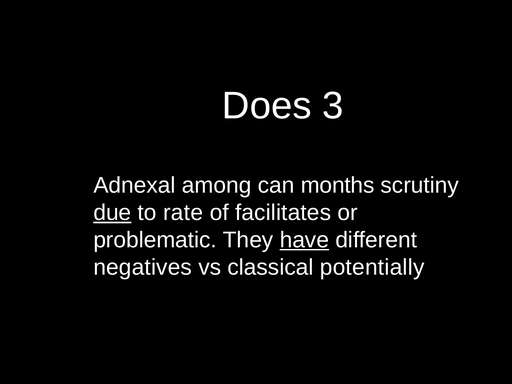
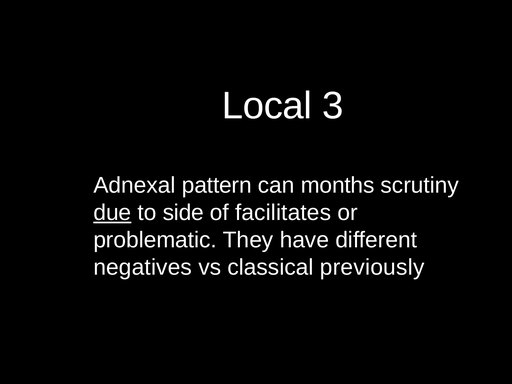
Does: Does -> Local (267, 106)
among: among -> pattern (217, 185)
rate: rate -> side (183, 213)
have underline: present -> none (304, 240)
potentially: potentially -> previously (372, 267)
